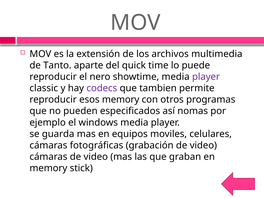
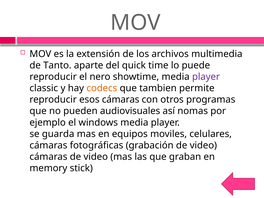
codecs colour: purple -> orange (102, 88)
esos memory: memory -> cámaras (121, 100)
especificados: especificados -> audiovisuales (130, 111)
